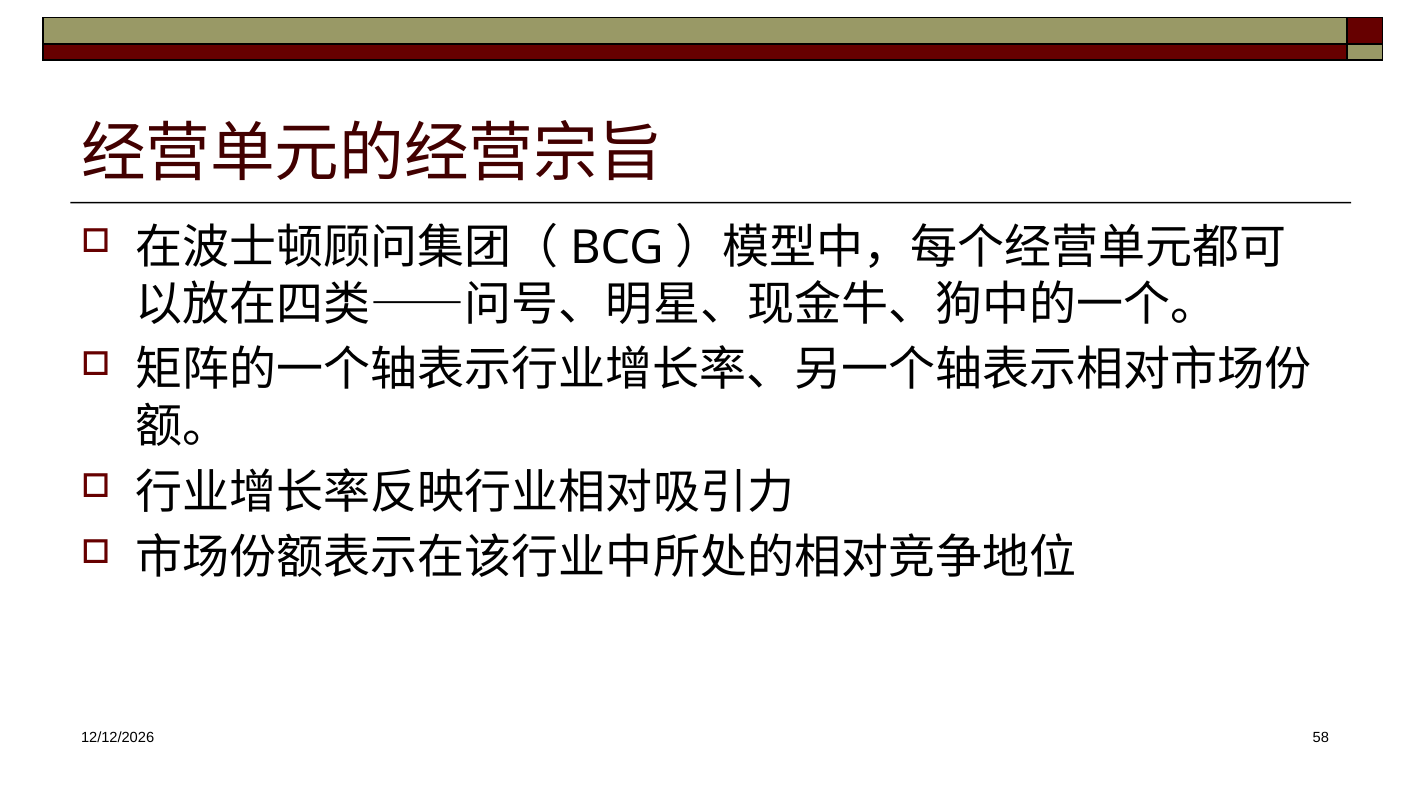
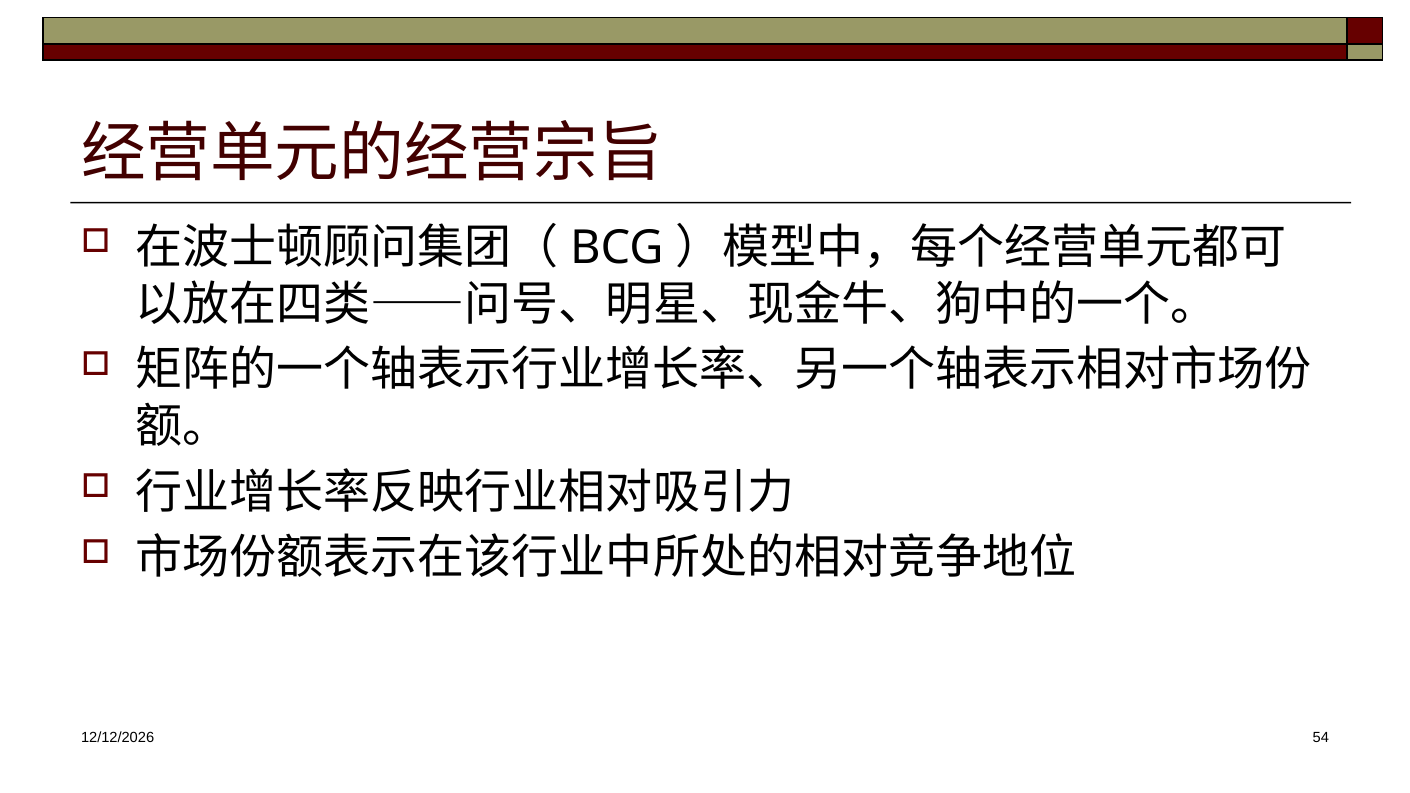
58: 58 -> 54 (1321, 738)
